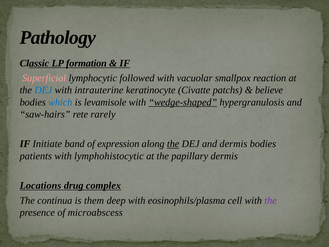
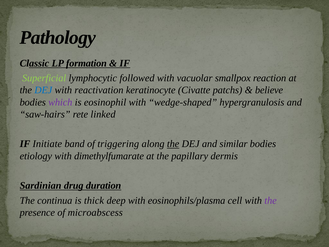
Superficial colour: pink -> light green (44, 78)
intrauterine: intrauterine -> reactivation (99, 90)
which colour: blue -> purple (60, 102)
levamisole: levamisole -> eosinophil (105, 102)
wedge-shaped underline: present -> none (183, 102)
rarely: rarely -> linked (103, 114)
expression: expression -> triggering (118, 144)
and dermis: dermis -> similar (234, 144)
patients: patients -> etiology (36, 156)
lymphohistocytic: lymphohistocytic -> dimethylfumarate (109, 156)
Locations: Locations -> Sardinian (41, 185)
complex: complex -> duration (104, 185)
them: them -> thick (94, 200)
